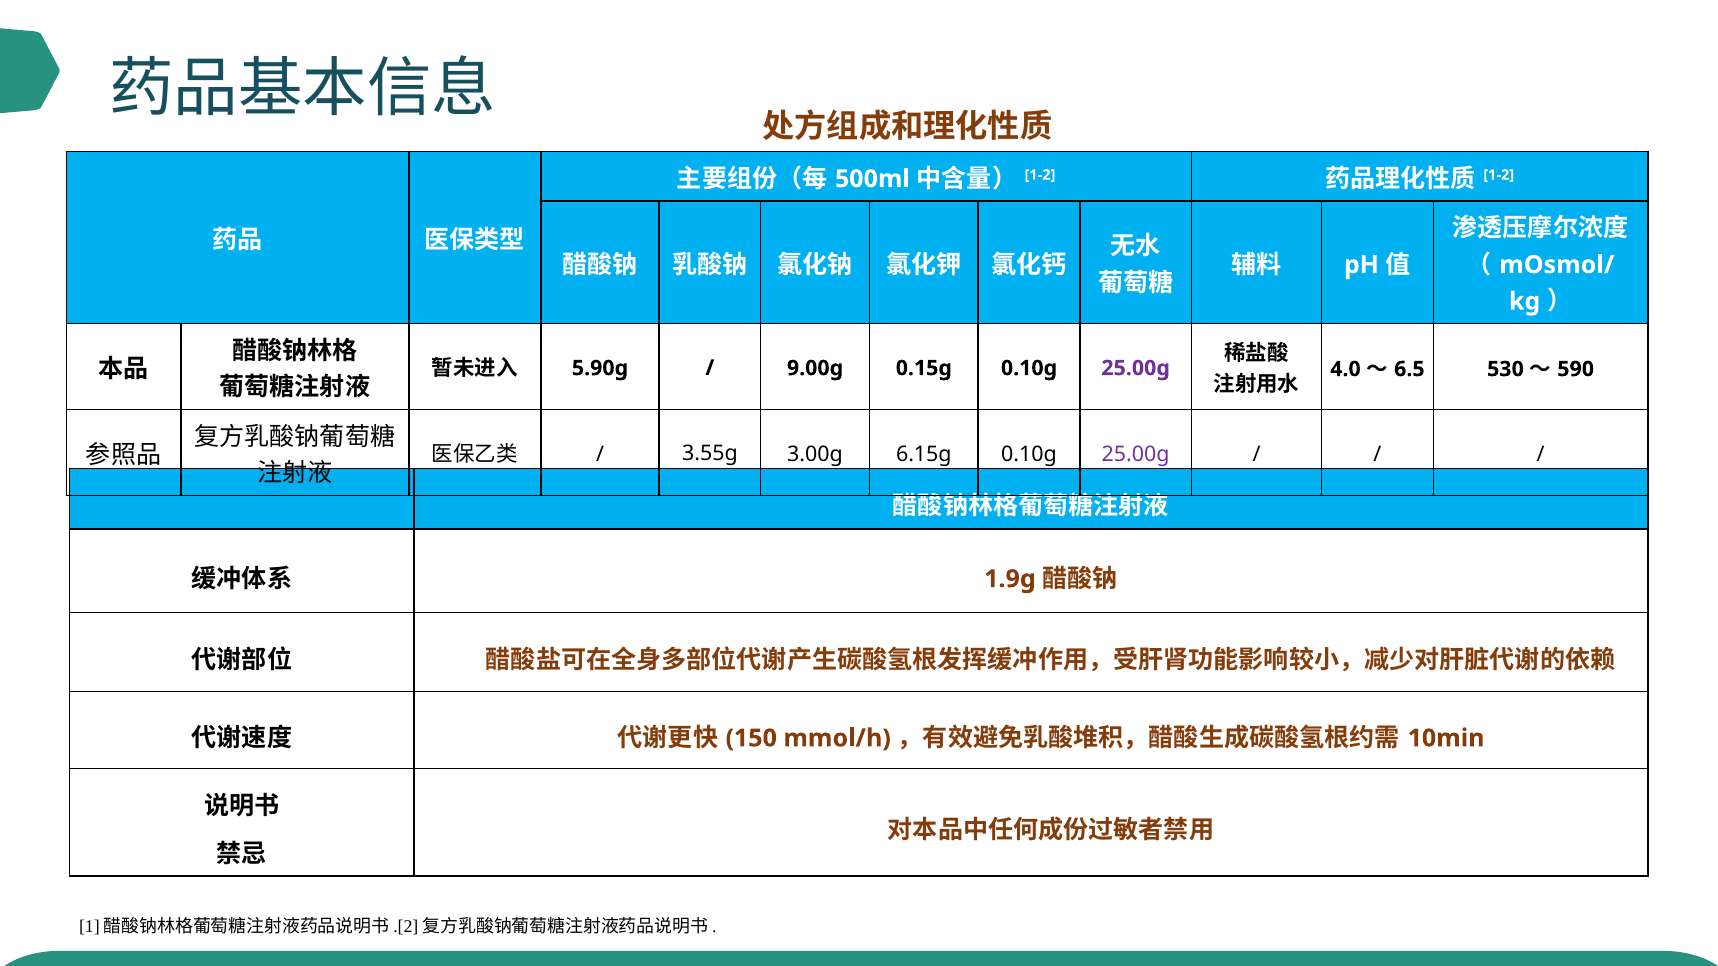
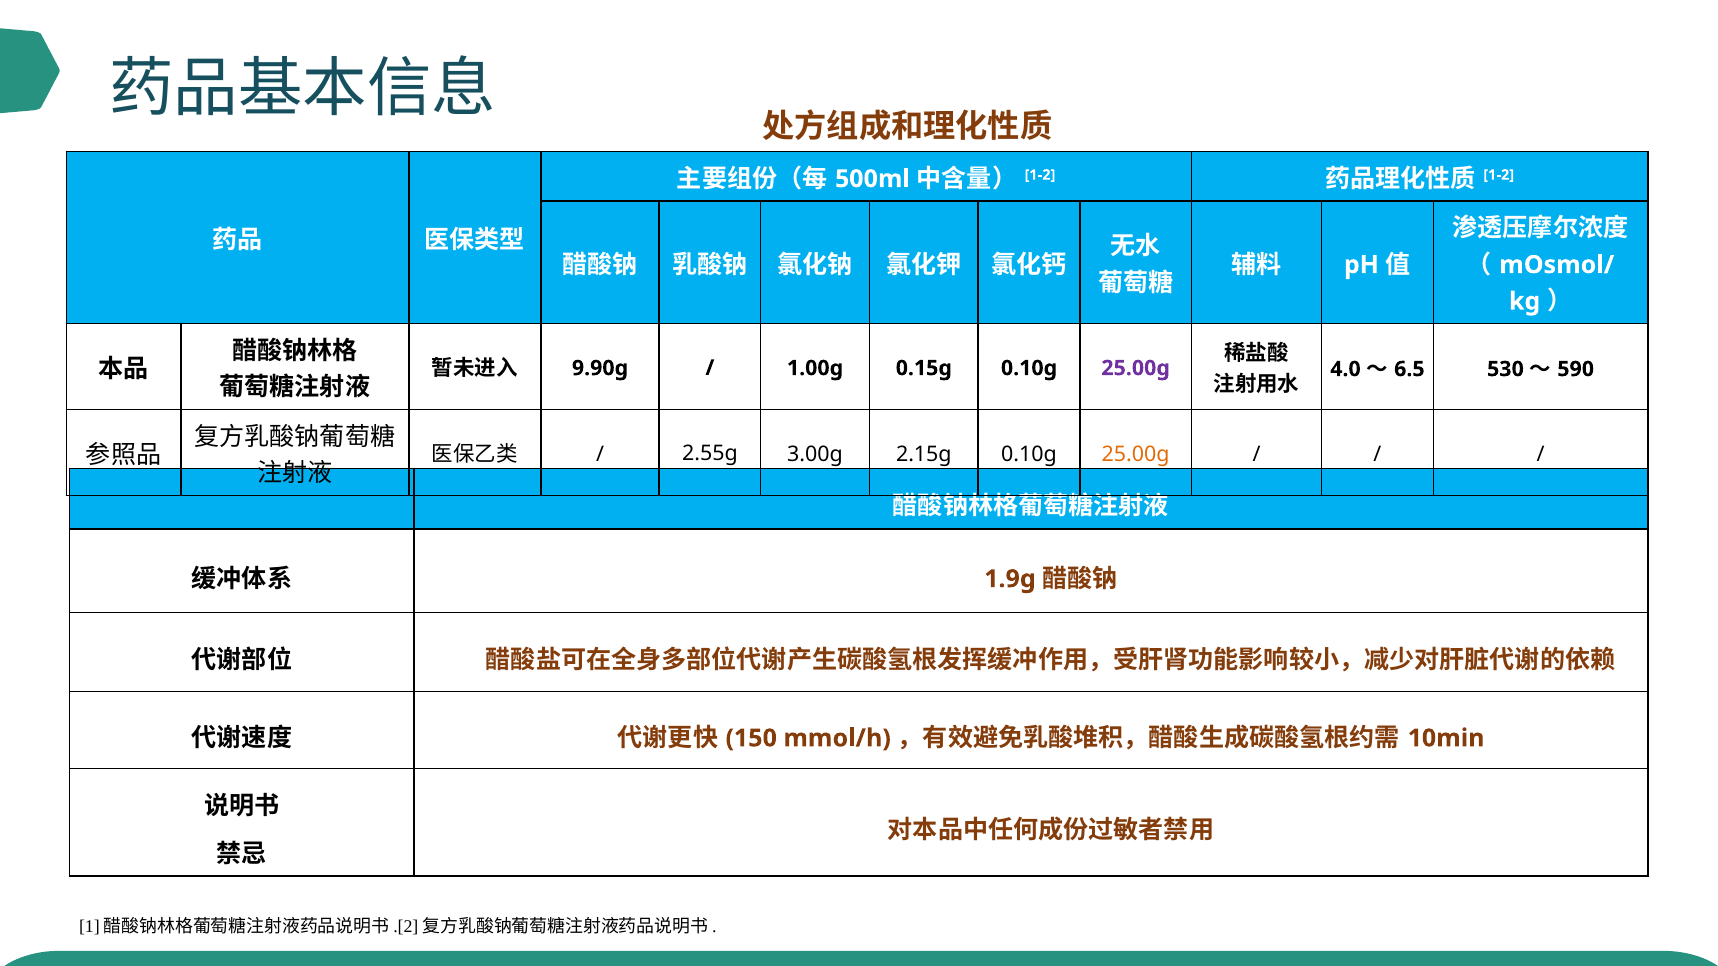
5.90g: 5.90g -> 9.90g (600, 368)
9.00g: 9.00g -> 1.00g (815, 368)
3.55g: 3.55g -> 2.55g (710, 454)
6.15g: 6.15g -> 2.15g (924, 454)
25.00g colour: purple -> orange (1136, 454)
